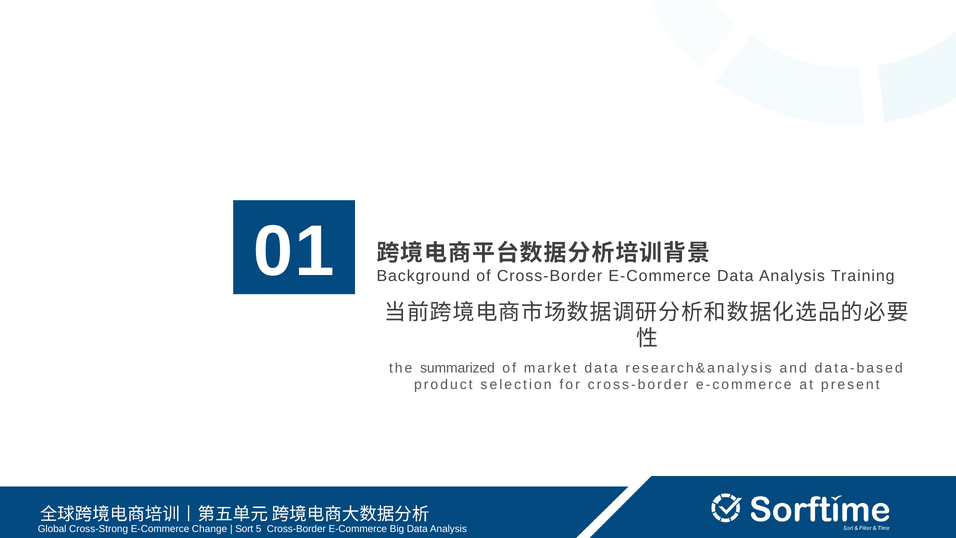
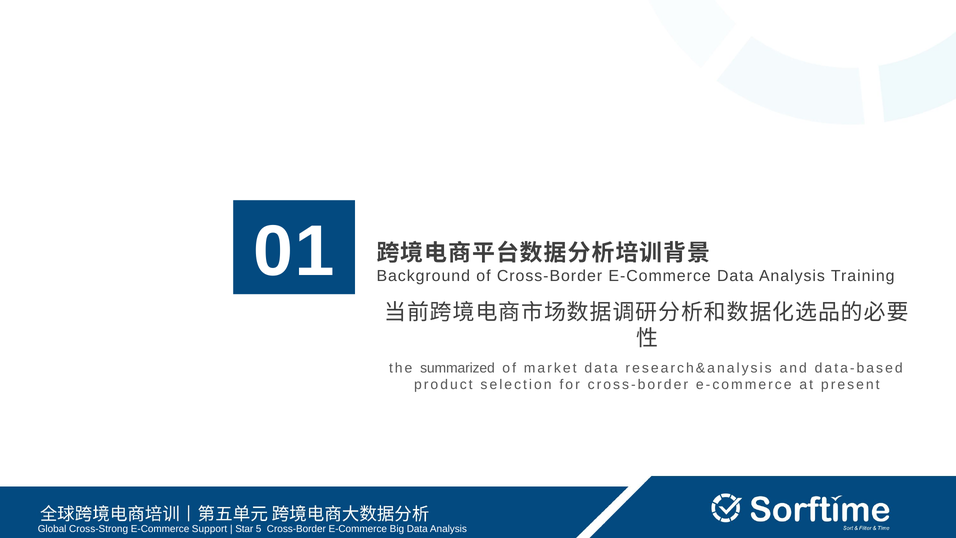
Change: Change -> Support (210, 529)
Sort: Sort -> Star (244, 529)
